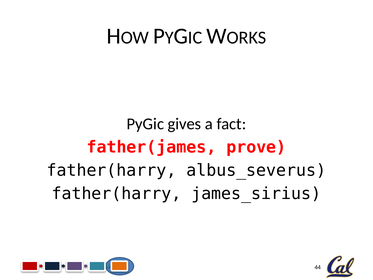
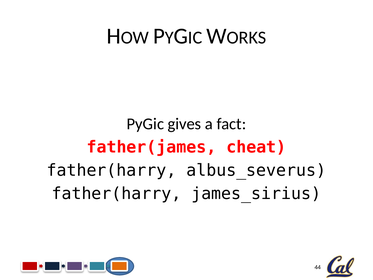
prove: prove -> cheat (256, 147)
